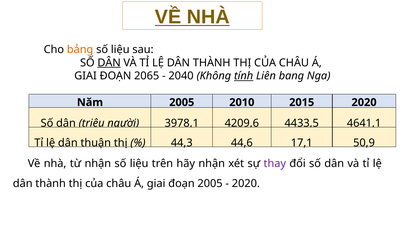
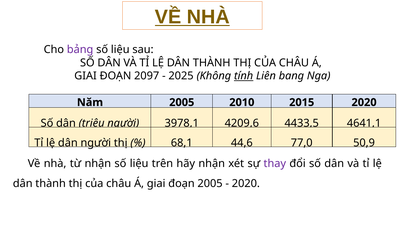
bảng colour: orange -> purple (80, 50)
DÂN underline: present -> none (109, 63)
2065: 2065 -> 2097 (147, 76)
2040: 2040 -> 2025 (181, 76)
dân thuận: thuận -> người (96, 143)
44,3: 44,3 -> 68,1 (182, 143)
17,1: 17,1 -> 77,0 (302, 143)
